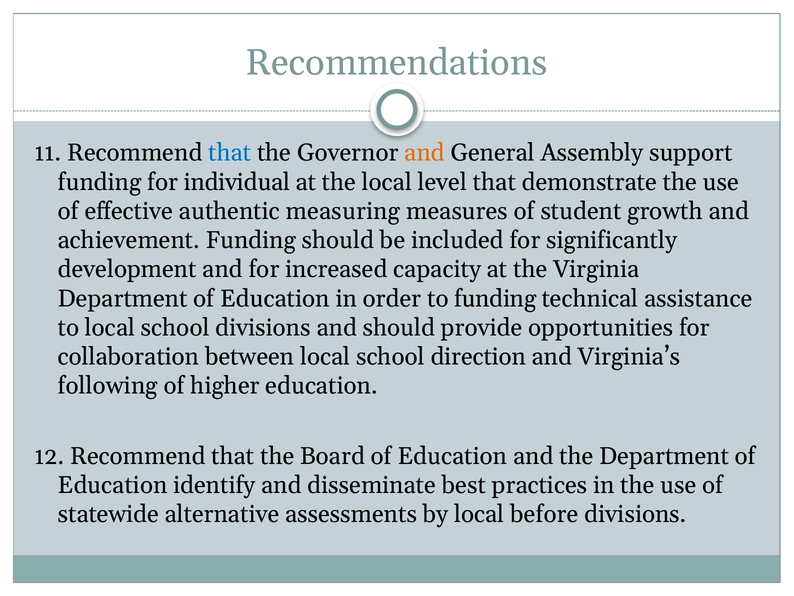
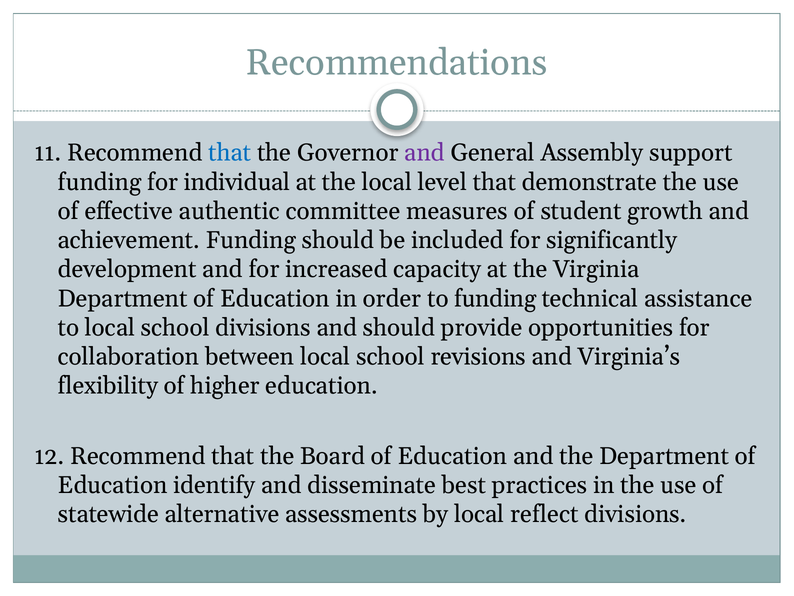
and colour: orange -> purple (425, 153)
measuring: measuring -> committee (343, 211)
direction: direction -> revisions (478, 356)
following: following -> flexibility (108, 386)
before: before -> reflect (544, 514)
